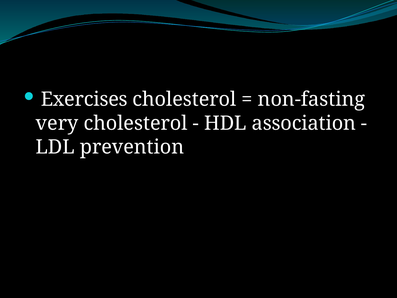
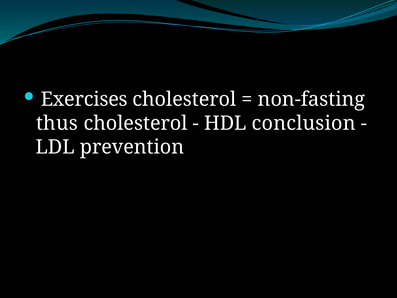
very: very -> thus (57, 123)
association: association -> conclusion (304, 123)
